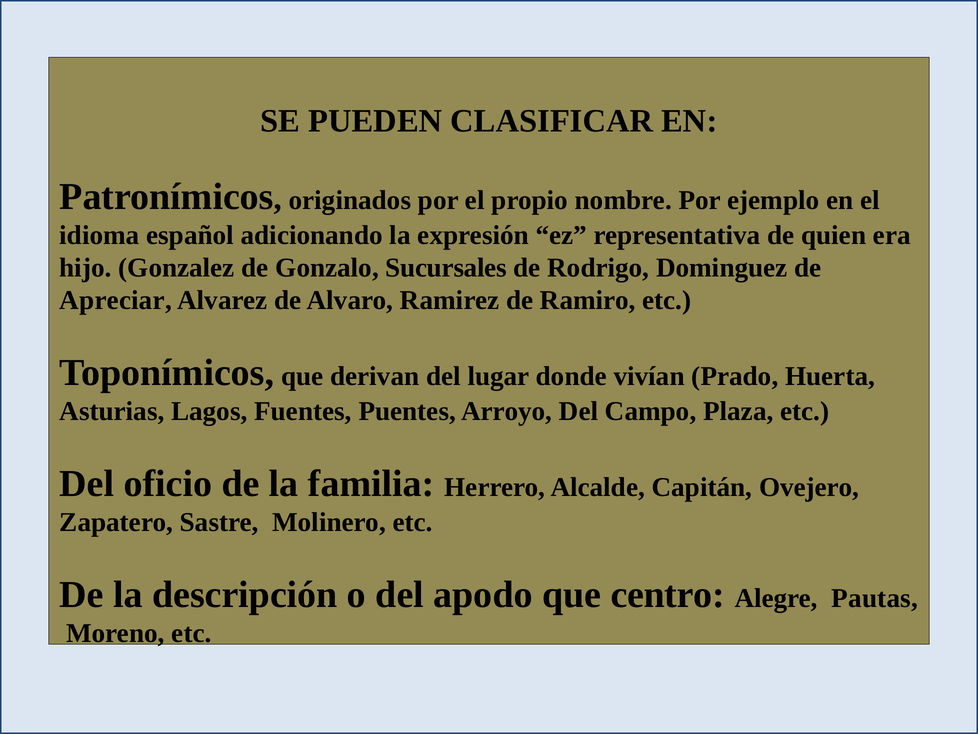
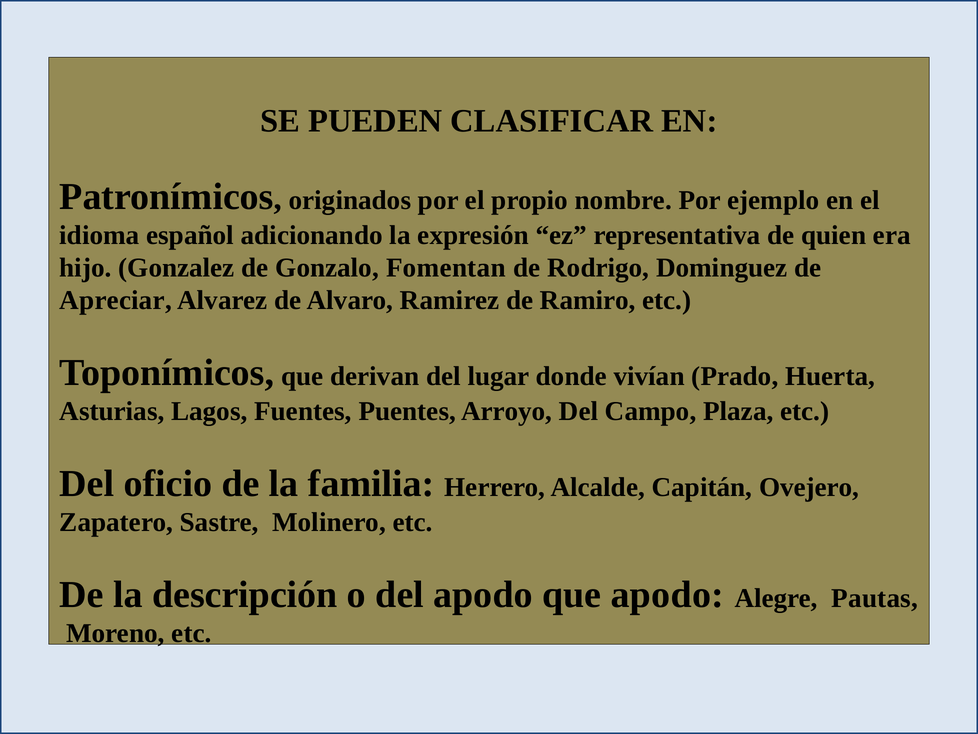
Sucursales: Sucursales -> Fomentan (446, 267)
que centro: centro -> apodo (667, 594)
